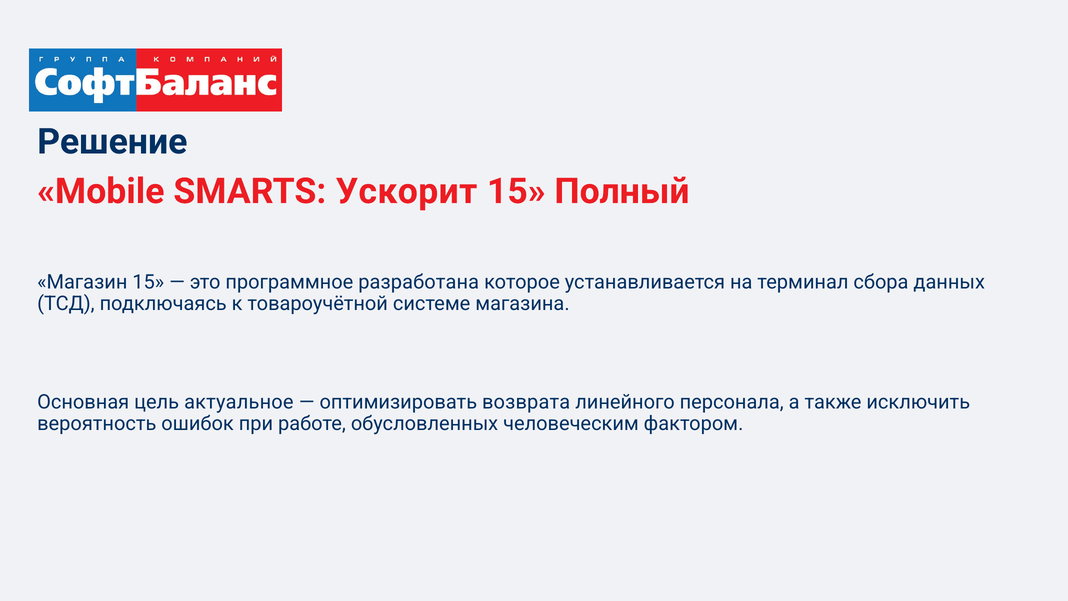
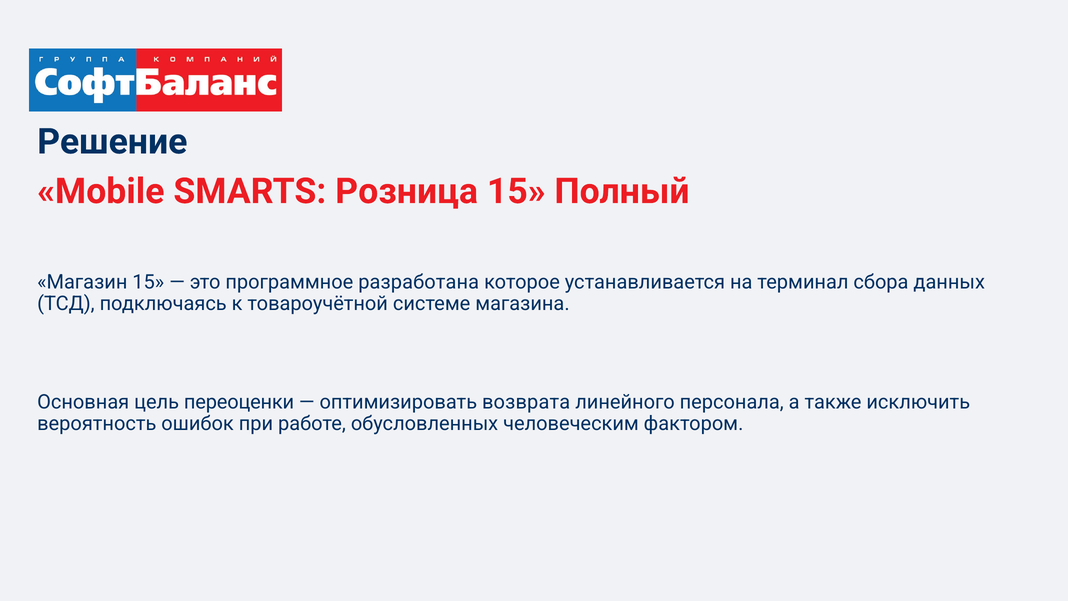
Ускорит: Ускорит -> Розница (407, 191)
актуальное: актуальное -> переоценки (239, 402)
